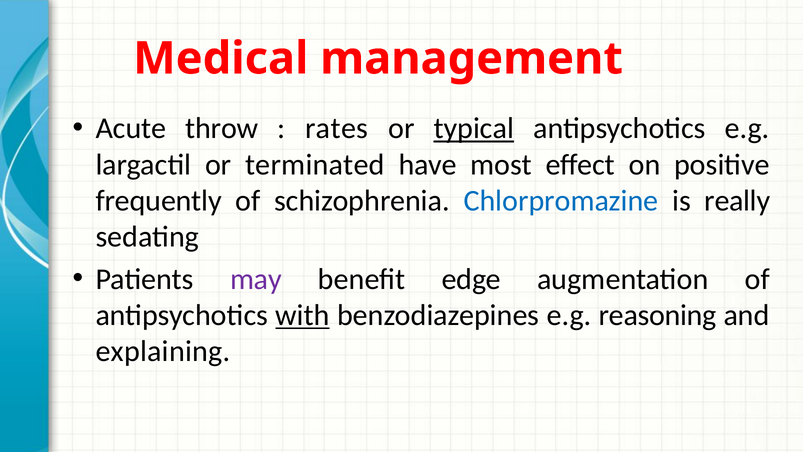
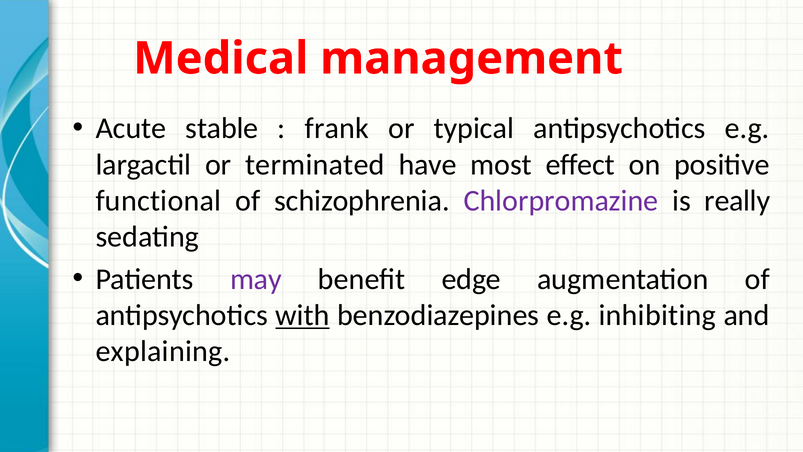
throw: throw -> stable (222, 128)
rates: rates -> frank (337, 128)
typical underline: present -> none (474, 128)
frequently: frequently -> functional (158, 201)
Chlorpromazine colour: blue -> purple (561, 201)
reasoning: reasoning -> inhibiting (657, 315)
